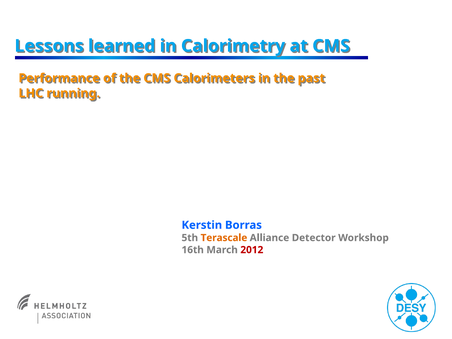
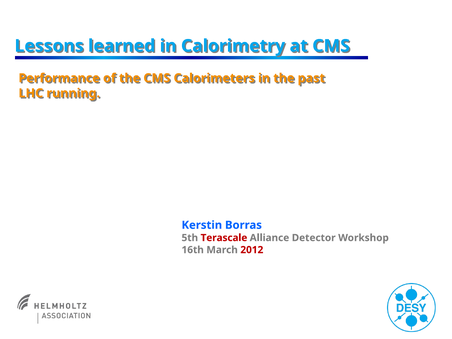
Terascale colour: orange -> red (224, 238)
